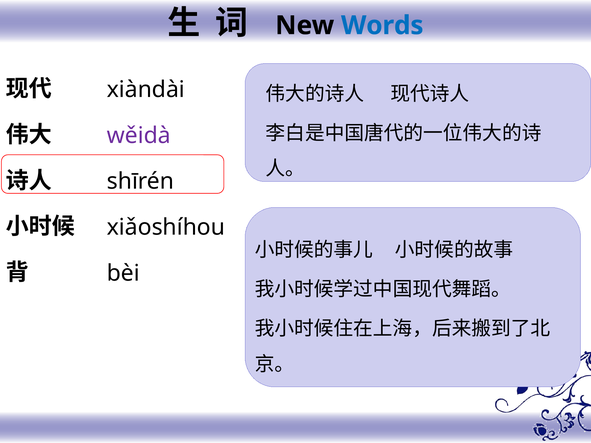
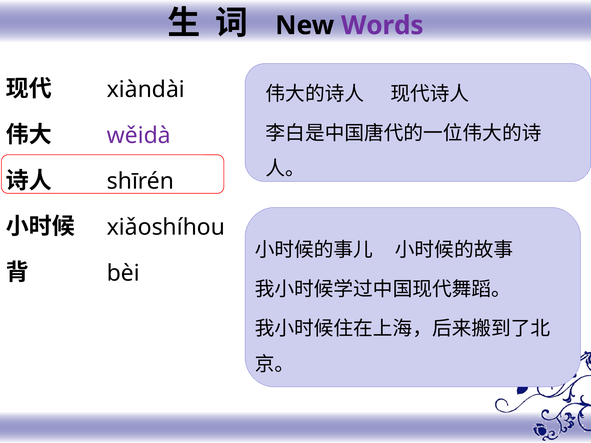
Words colour: blue -> purple (382, 26)
